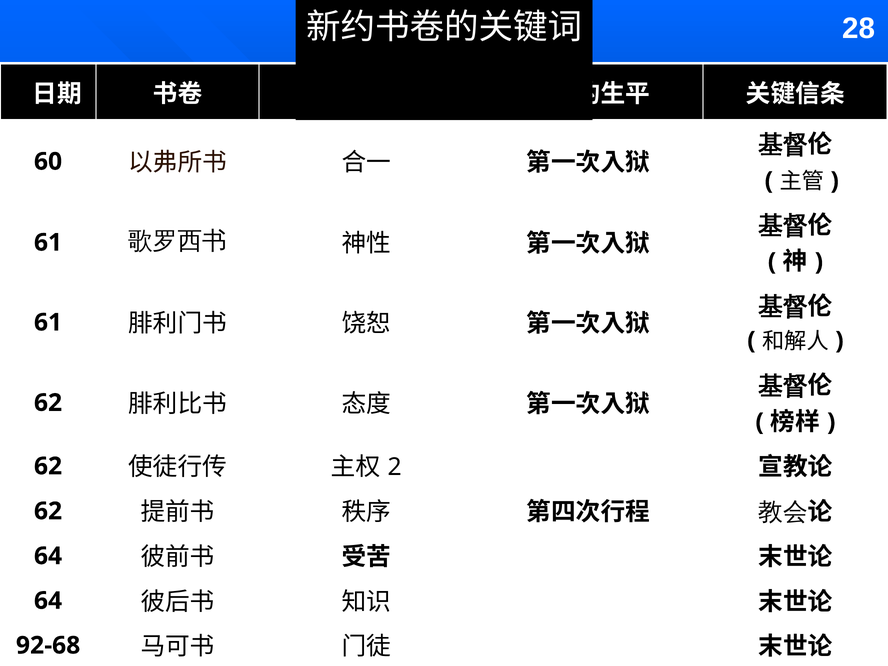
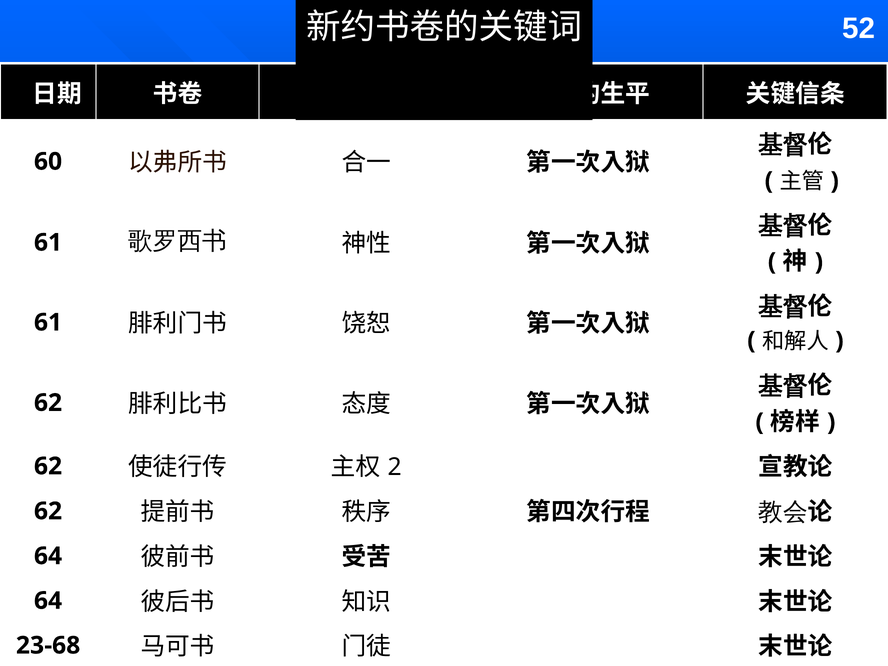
28: 28 -> 52 (859, 28)
92-68: 92-68 -> 23-68 (48, 645)
